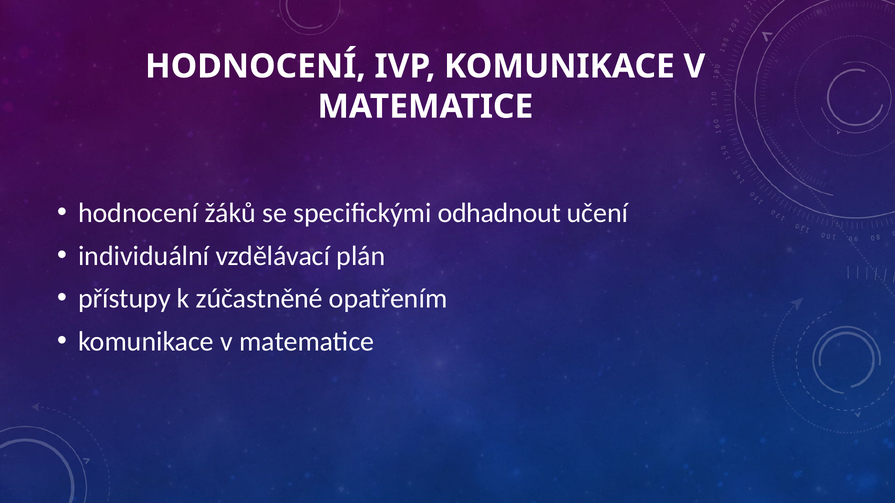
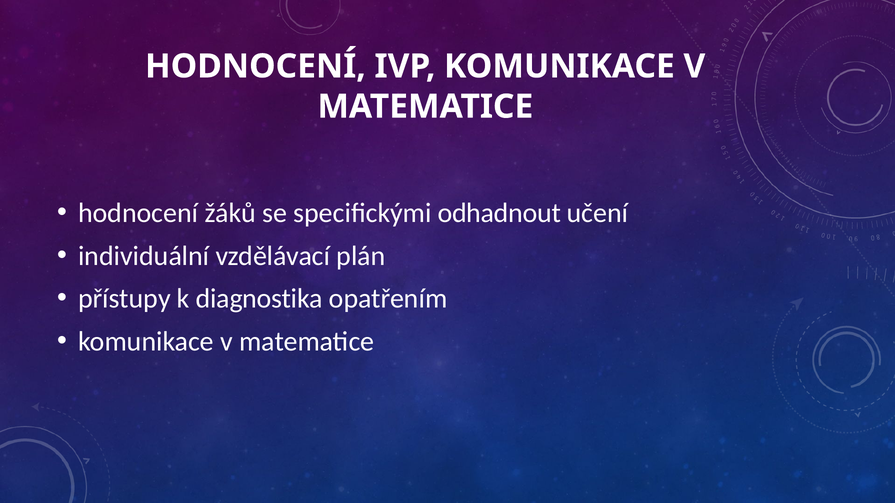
zúčastněné: zúčastněné -> diagnostika (259, 299)
